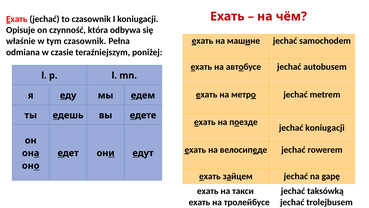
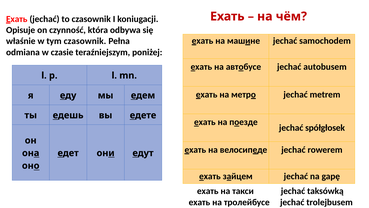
jechać koniugacji: koniugacji -> spółgłosek (325, 127)
